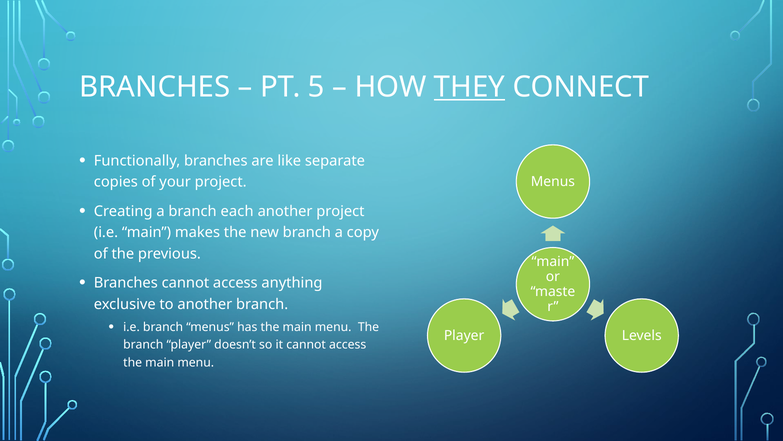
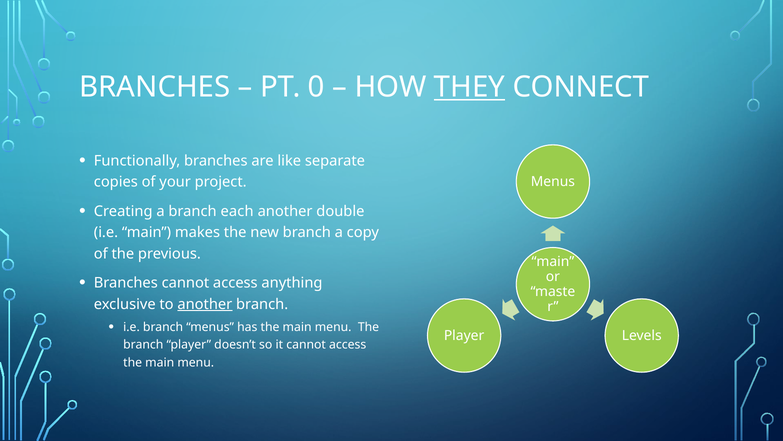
5: 5 -> 0 (316, 87)
another project: project -> double (340, 211)
another underline: none -> present (205, 304)
